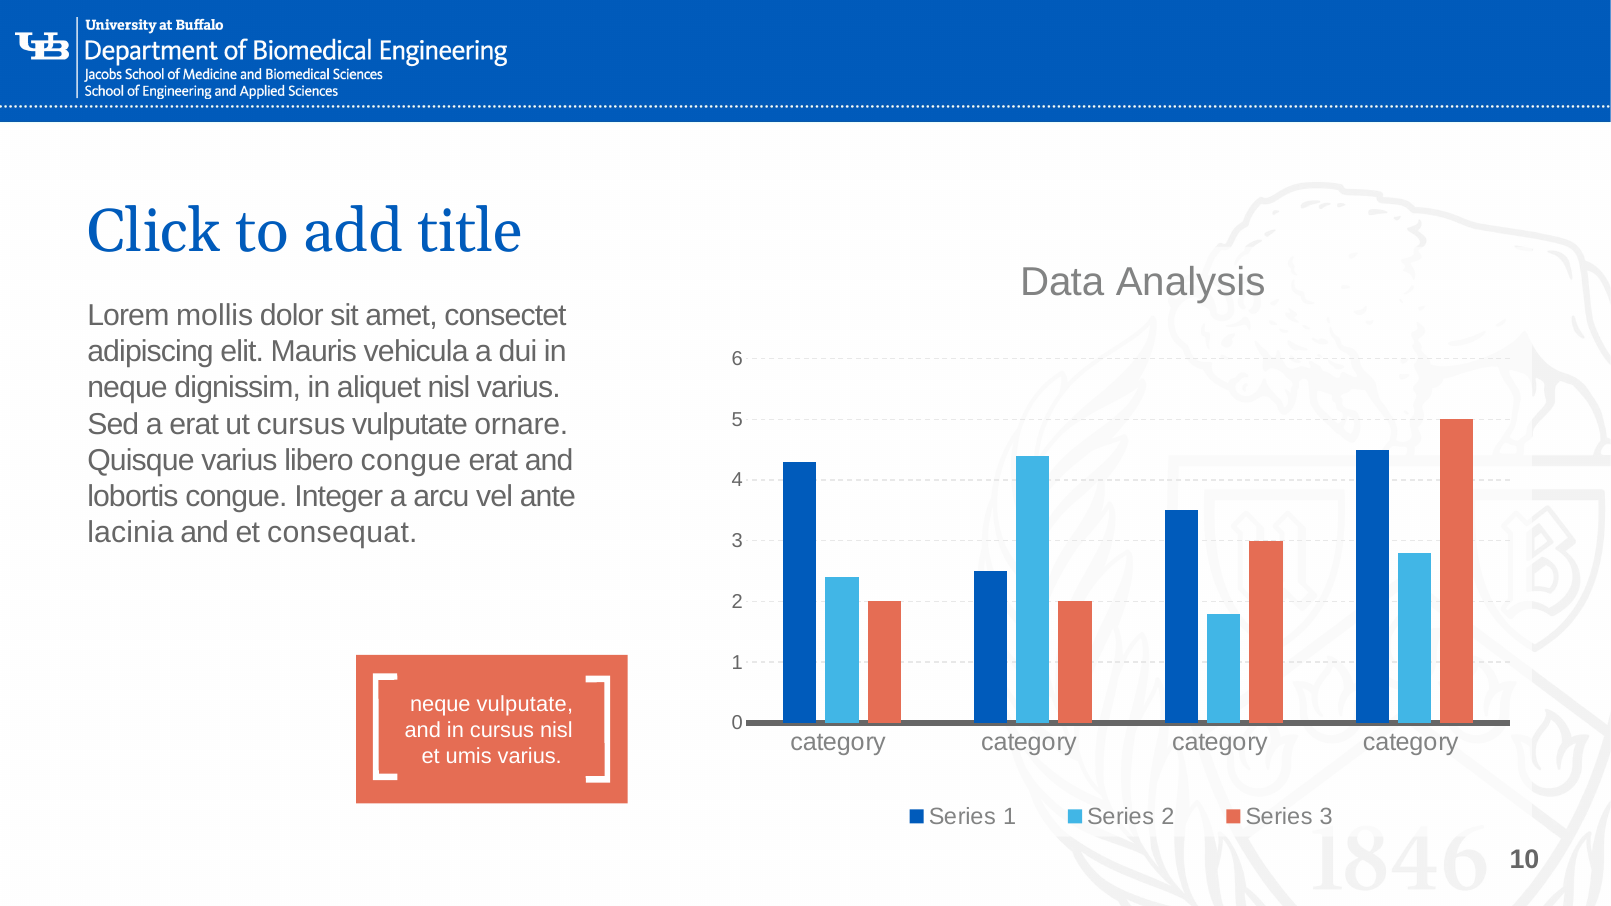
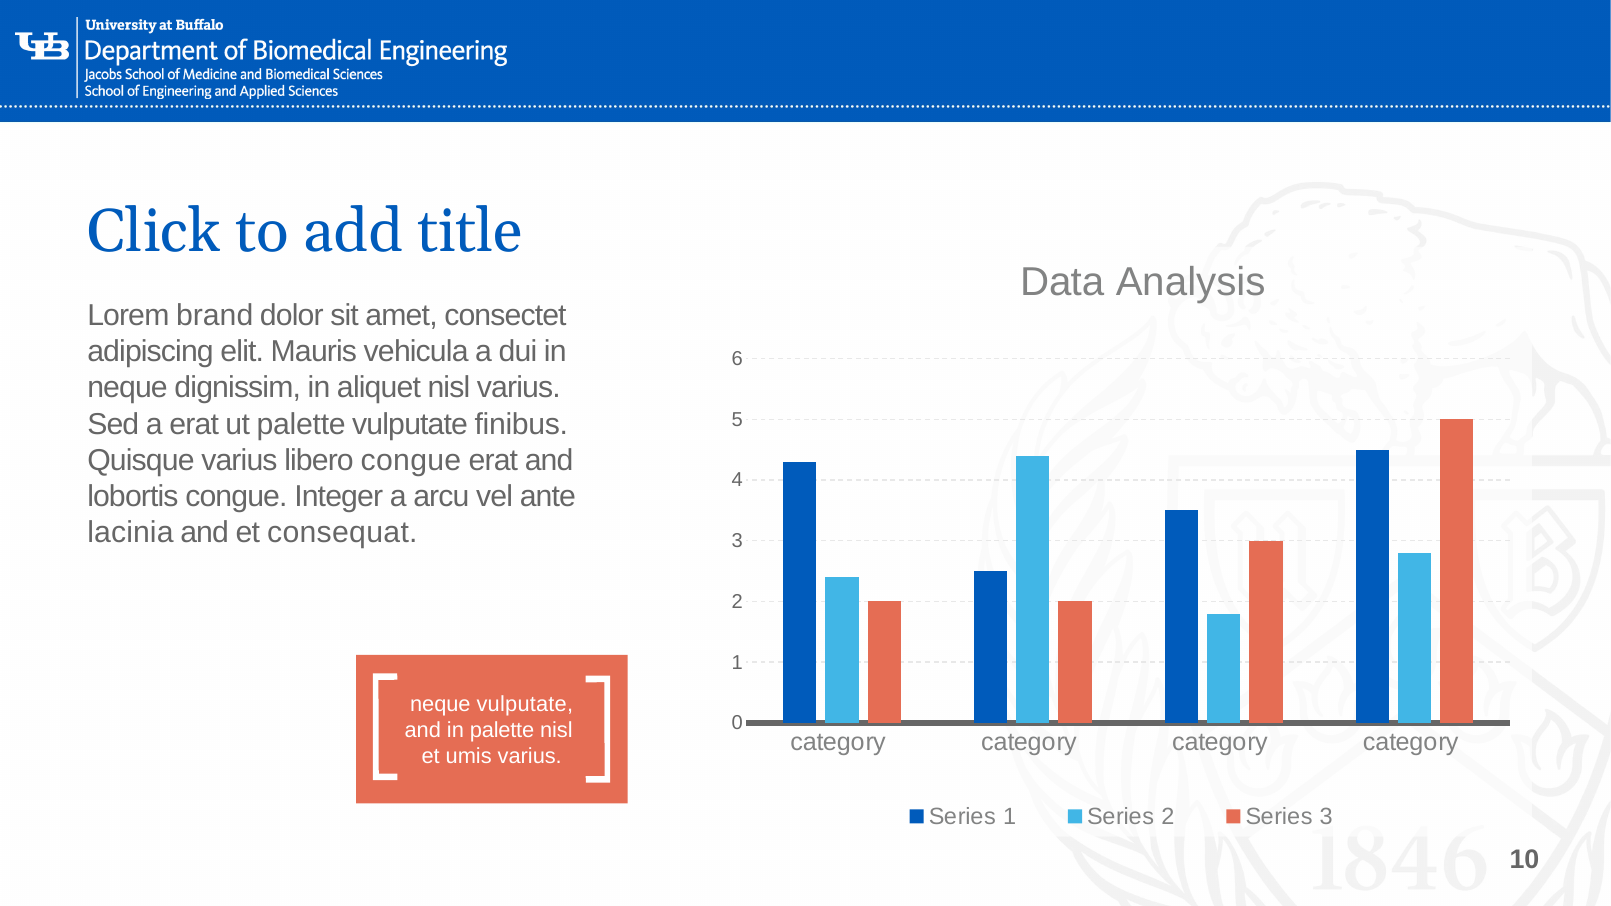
mollis: mollis -> brand (215, 316)
ut cursus: cursus -> palette (301, 424)
ornare: ornare -> finibus (521, 424)
in cursus: cursus -> palette (502, 730)
